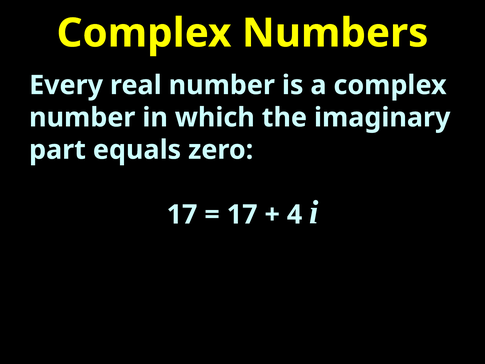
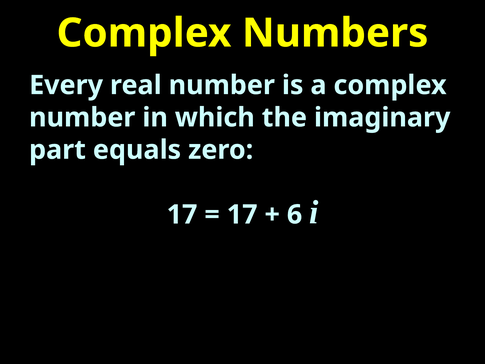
4: 4 -> 6 (295, 214)
